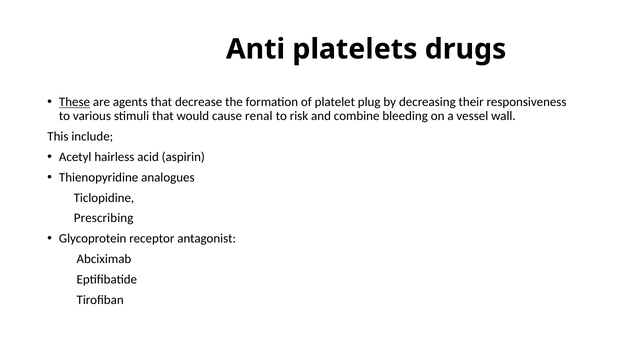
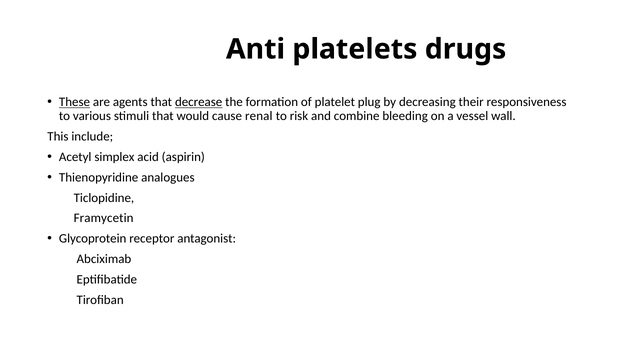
decrease underline: none -> present (199, 102)
hairless: hairless -> simplex (114, 157)
Prescribing: Prescribing -> Framycetin (104, 218)
